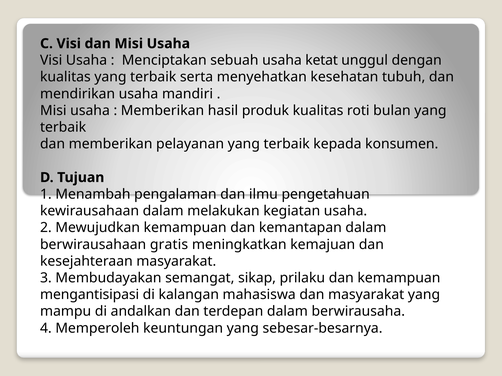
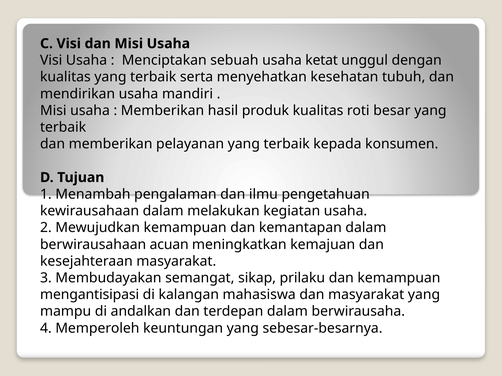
bulan: bulan -> besar (392, 111)
gratis: gratis -> acuan (169, 245)
